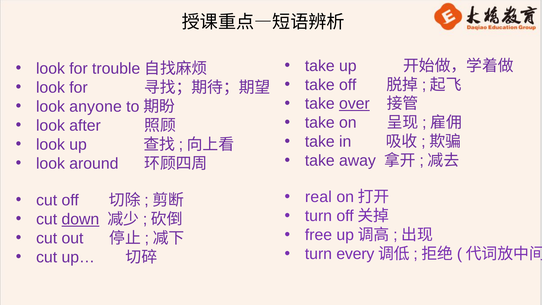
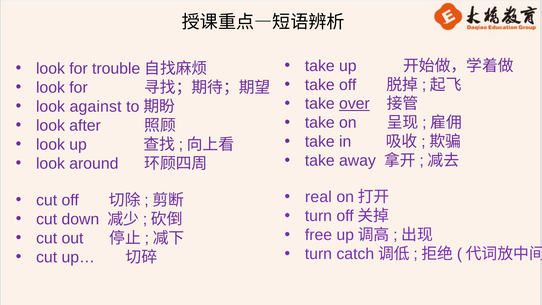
anyone: anyone -> against (96, 107)
down underline: present -> none (80, 219)
every: every -> catch (355, 254)
